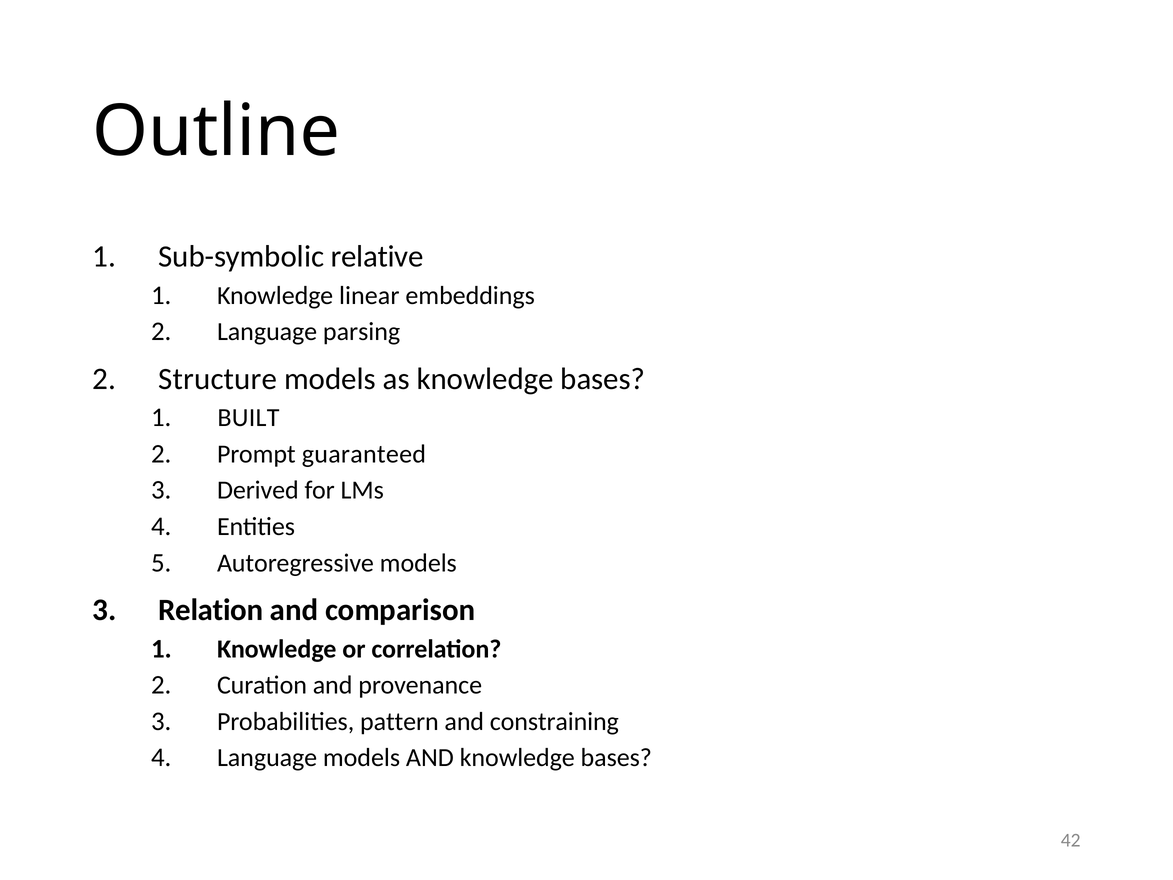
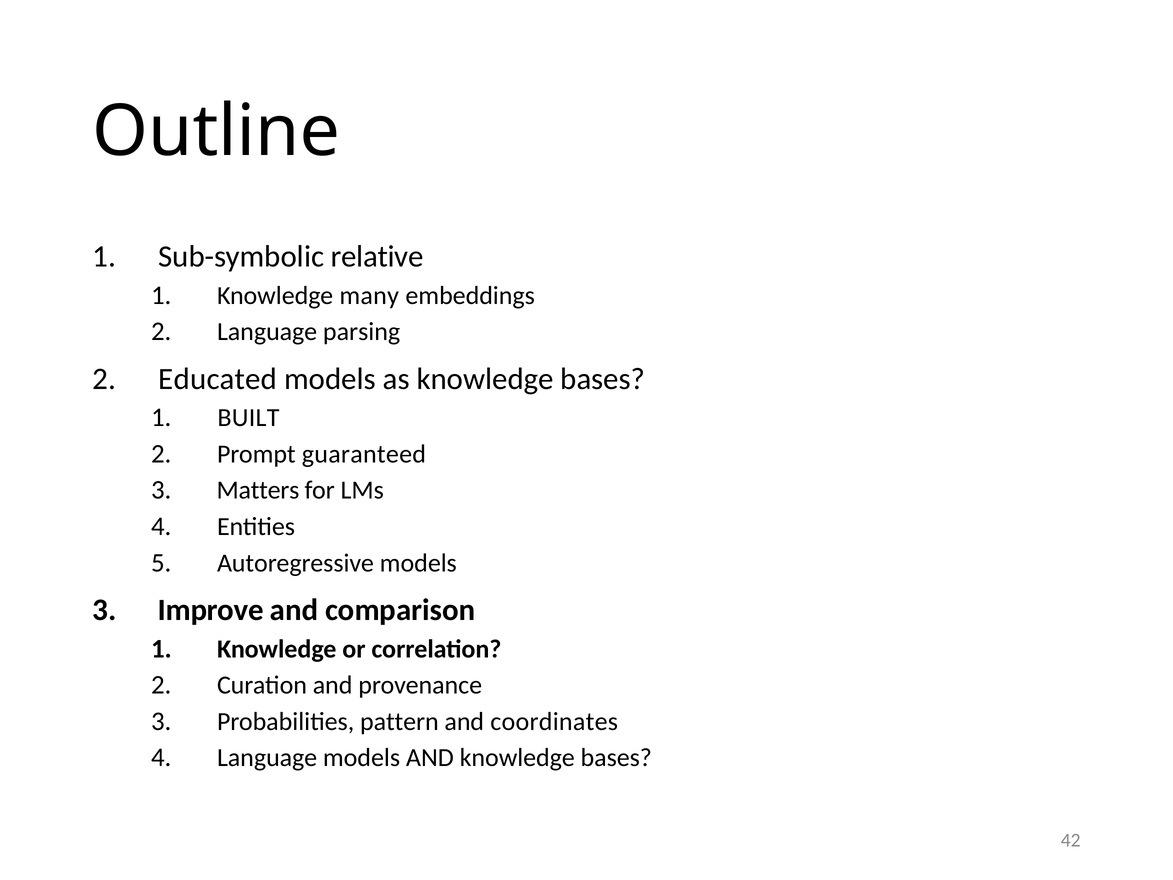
linear: linear -> many (369, 296)
Structure: Structure -> Educated (218, 379)
Derived: Derived -> Matters (258, 490)
Relation: Relation -> Improve (211, 610)
constraining: constraining -> coordinates (554, 721)
